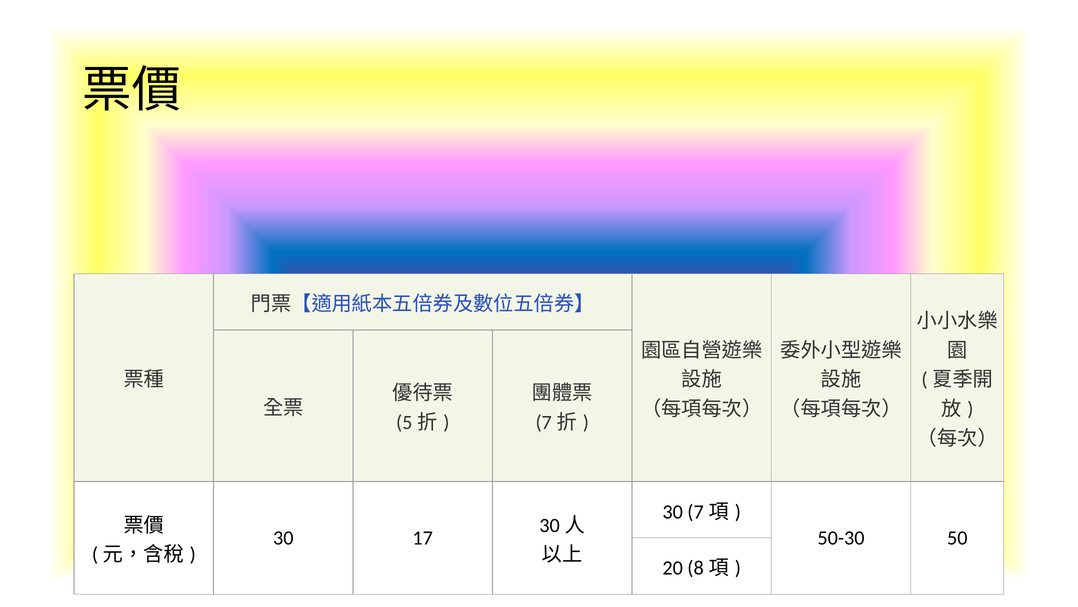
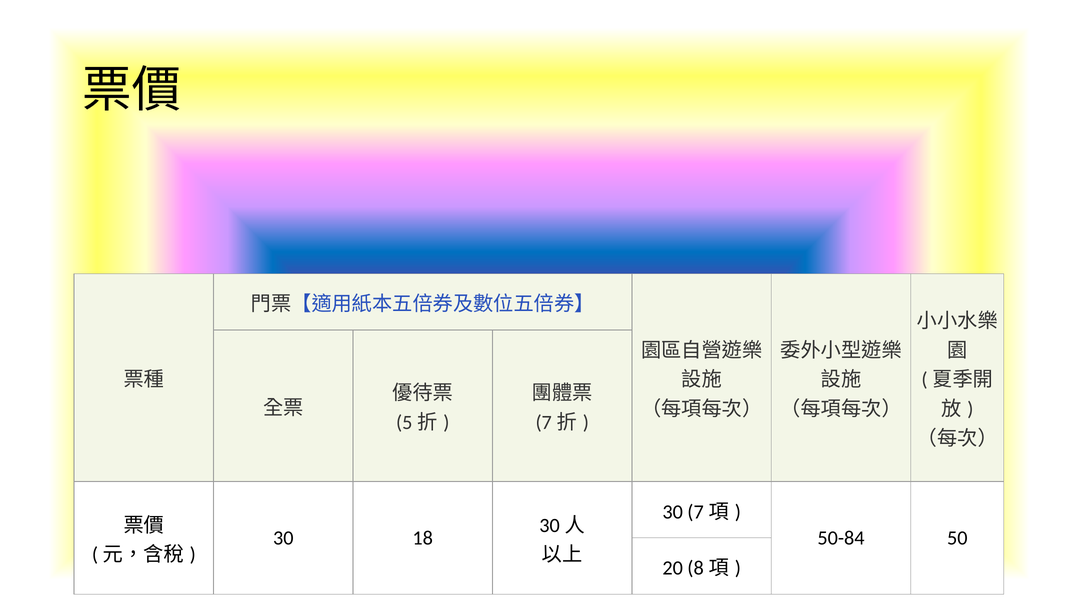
17: 17 -> 18 (423, 538)
50-30: 50-30 -> 50-84 (841, 538)
